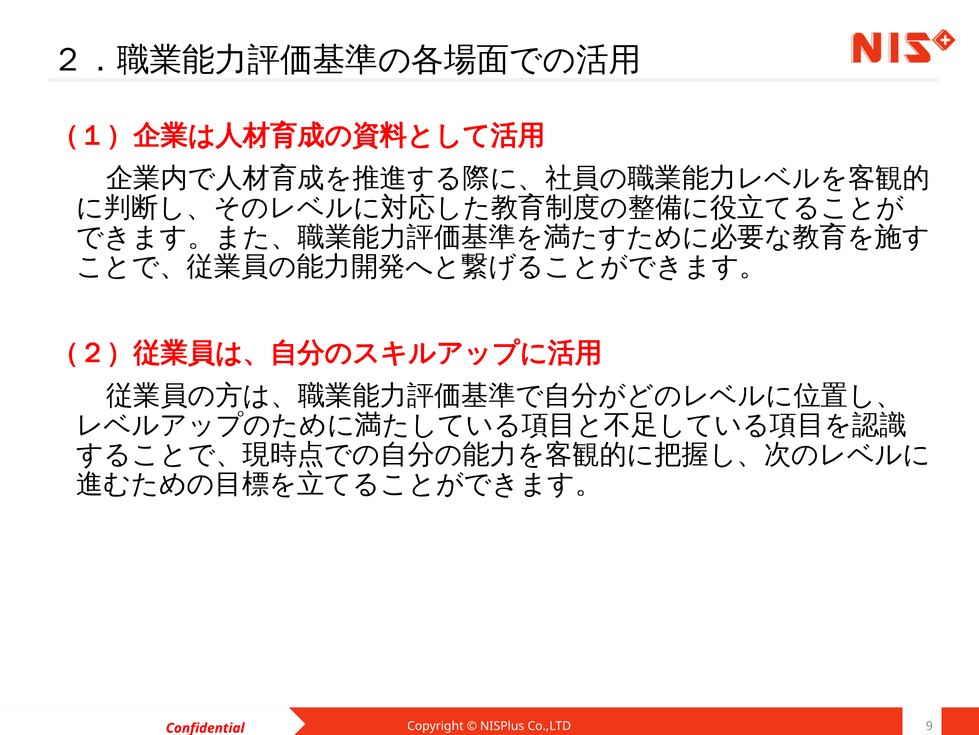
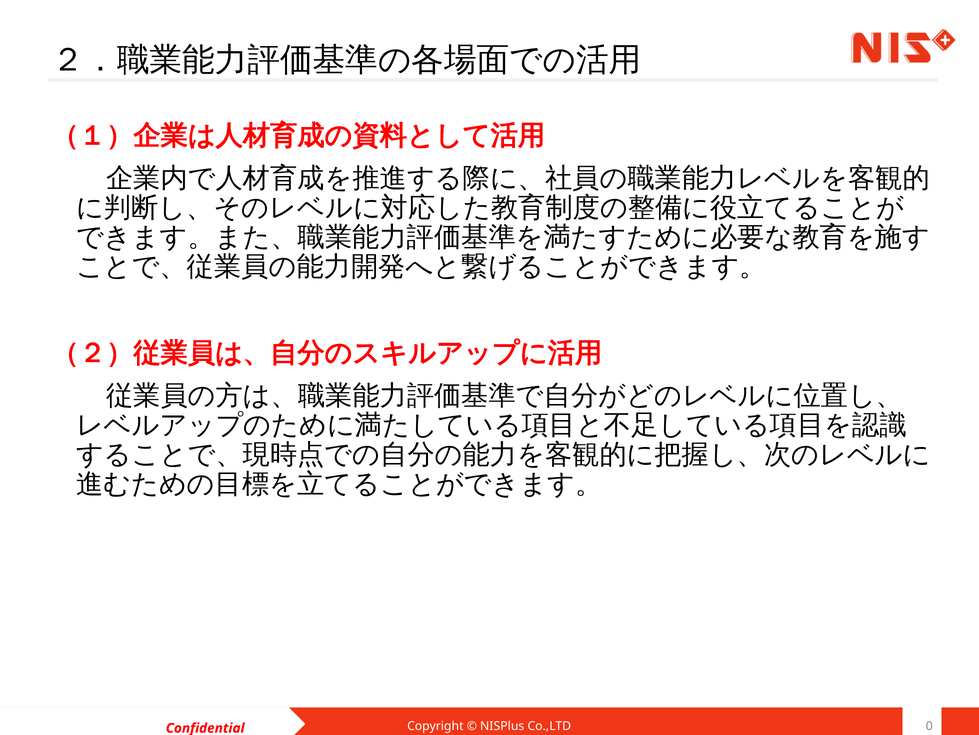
9: 9 -> 0 (929, 725)
